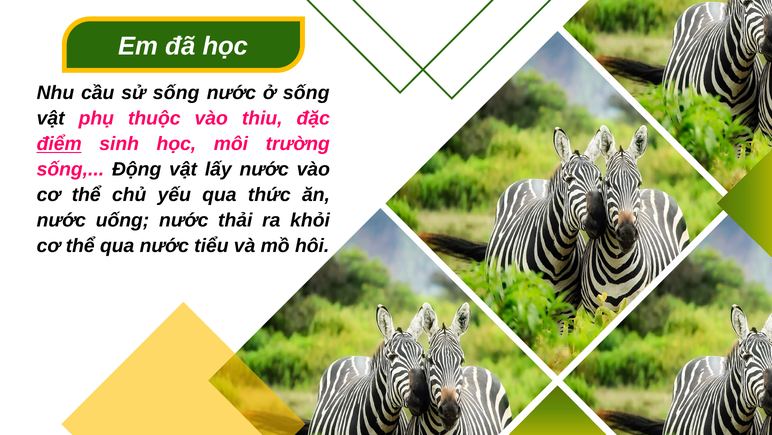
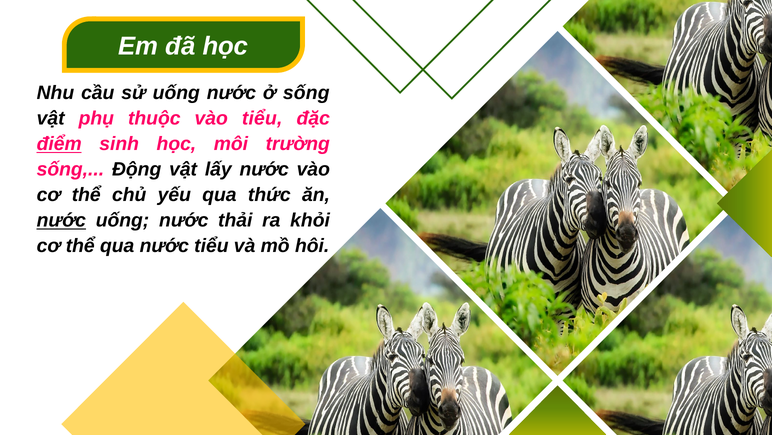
sử sống: sống -> uống (176, 93)
vào thiu: thiu -> tiểu (262, 118)
nước underline: none -> present (61, 220)
